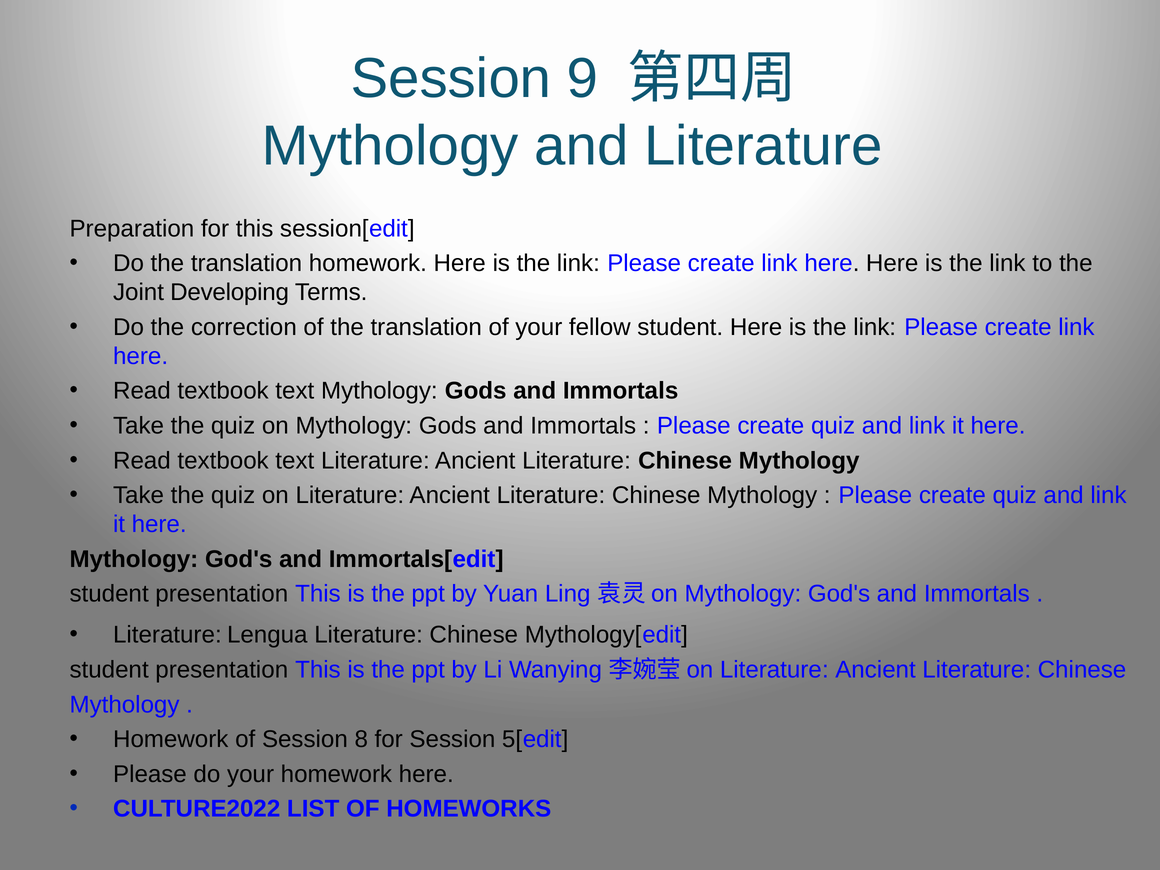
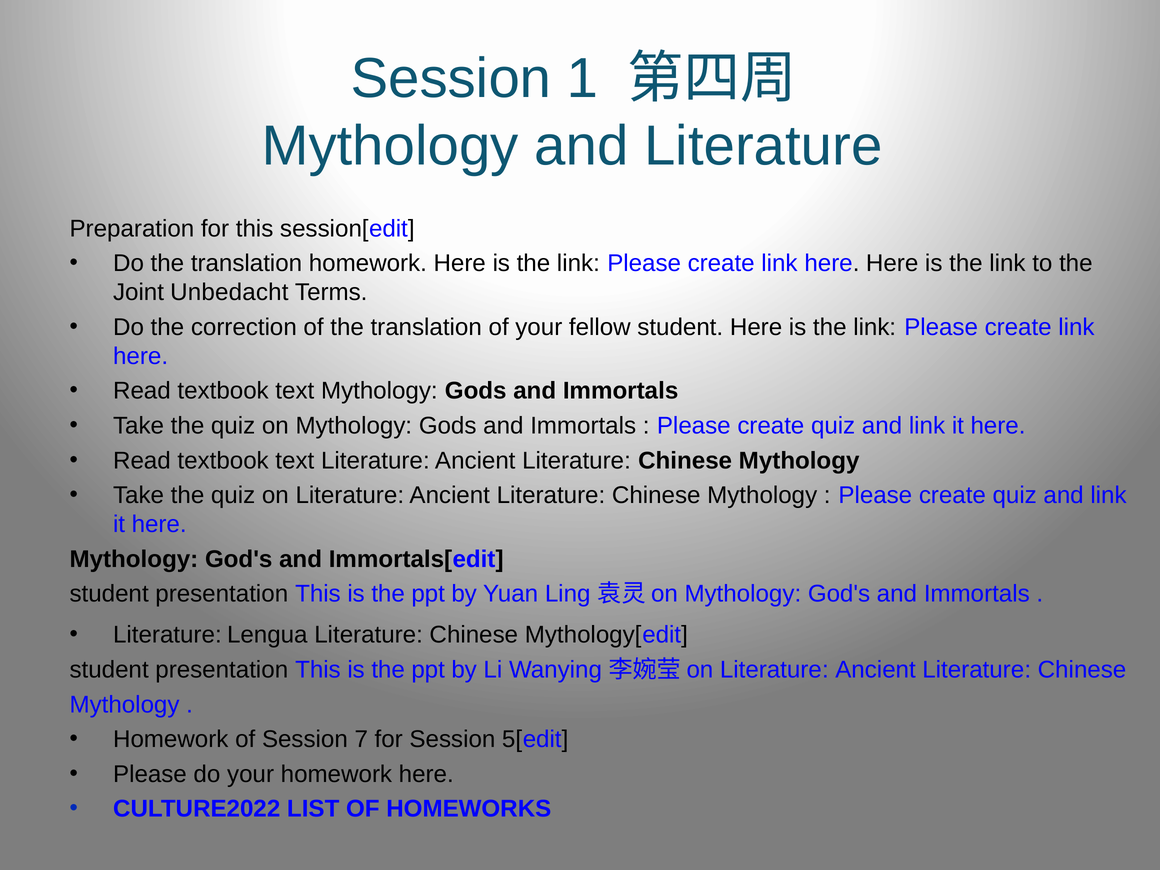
9: 9 -> 1 (583, 78)
Developing: Developing -> Unbedacht (229, 292)
8: 8 -> 7 (361, 739)
